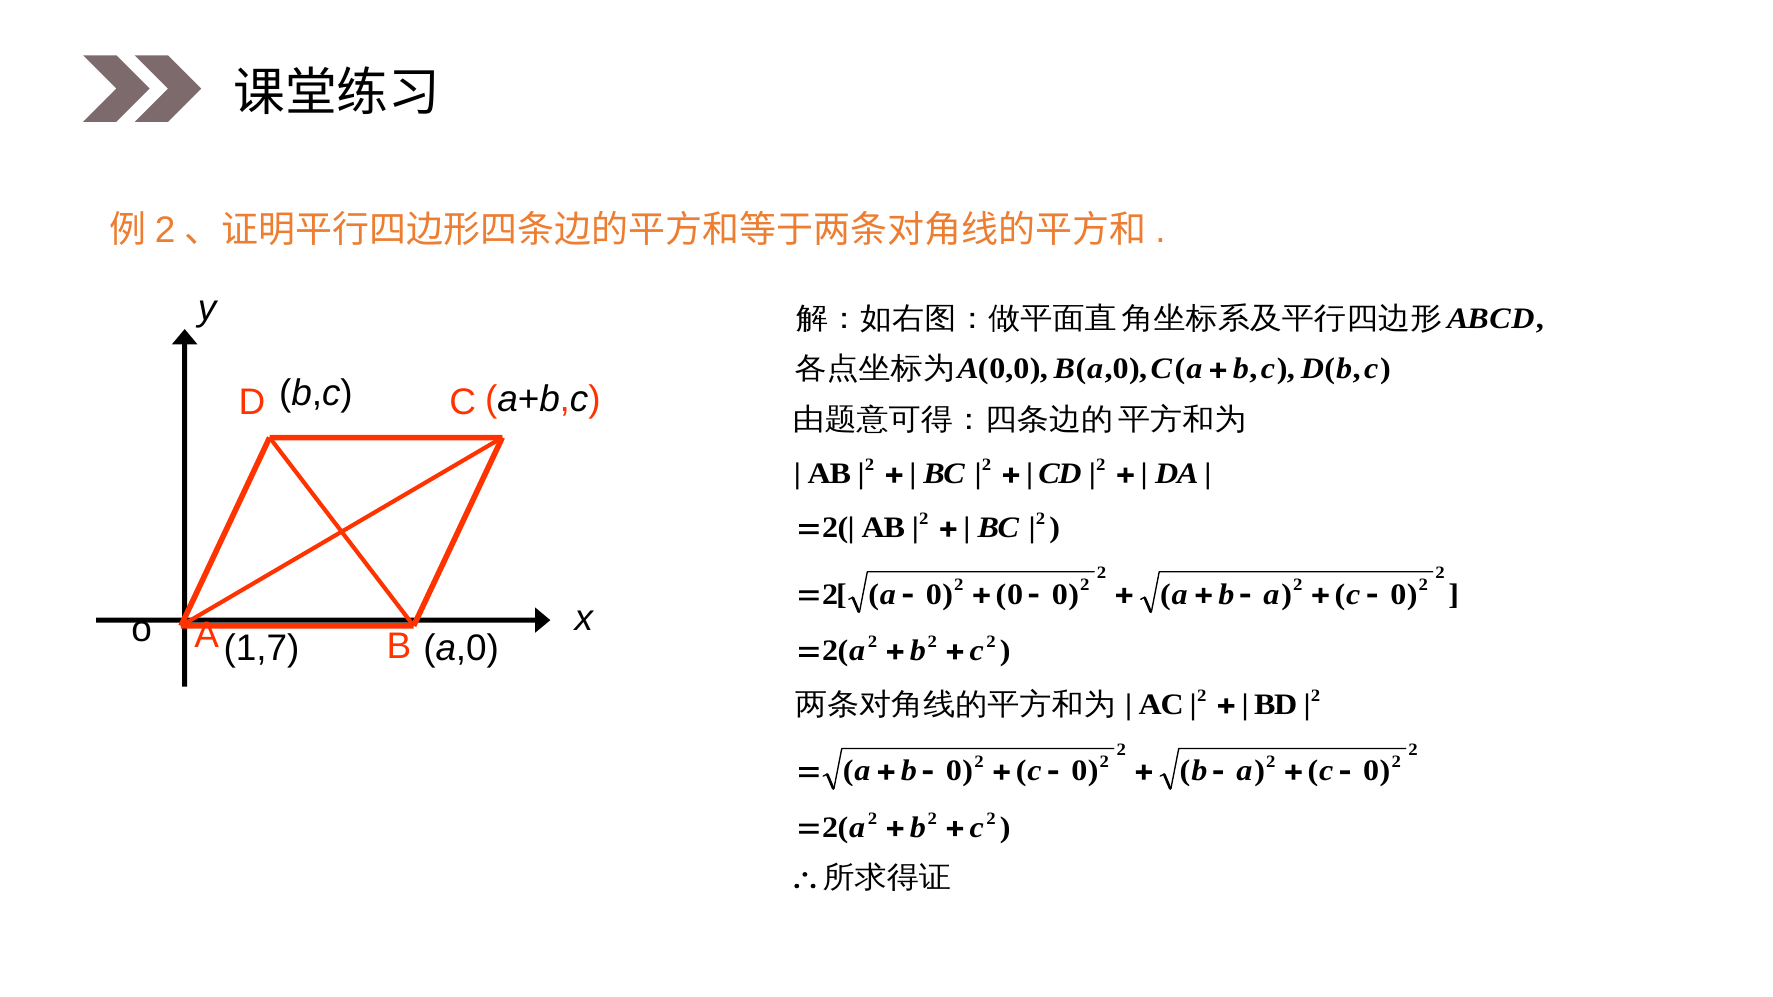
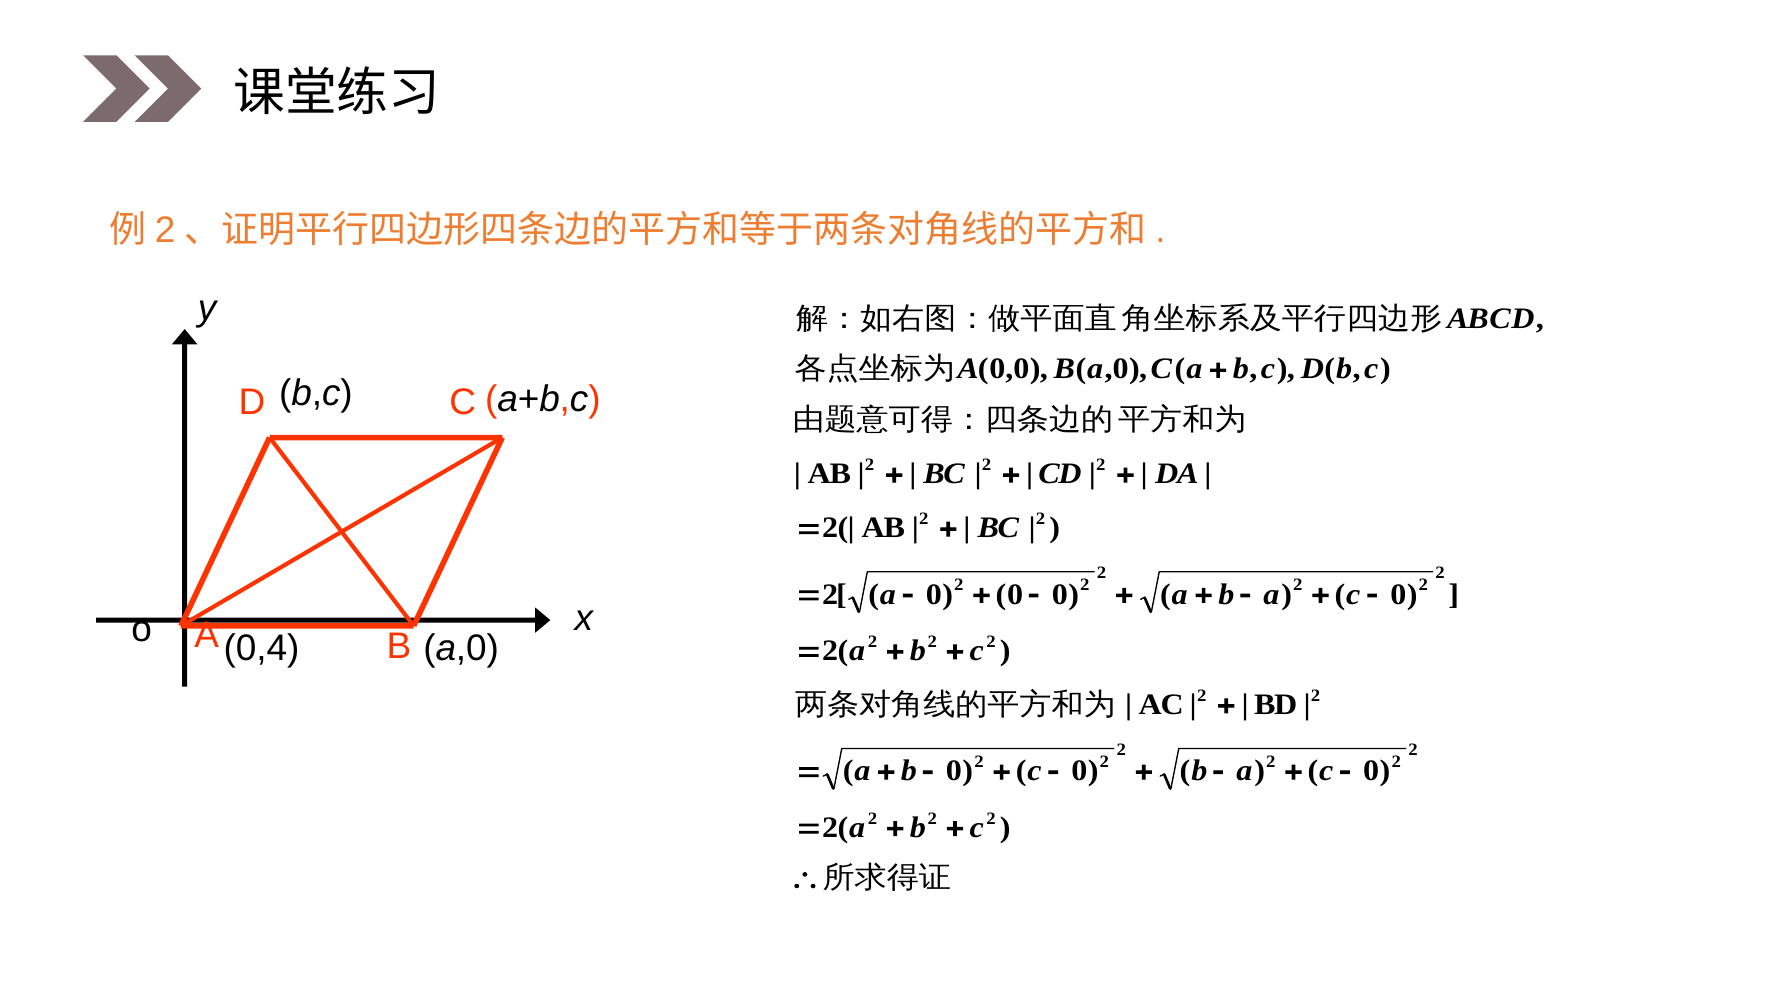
1,7: 1,7 -> 0,4 (262, 648)
